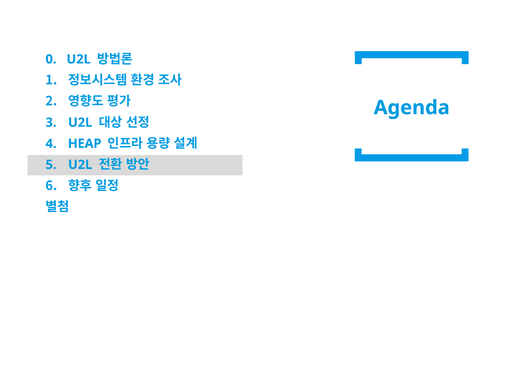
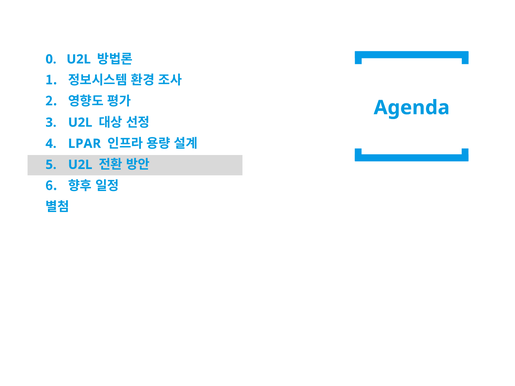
HEAP: HEAP -> LPAR (85, 144)
